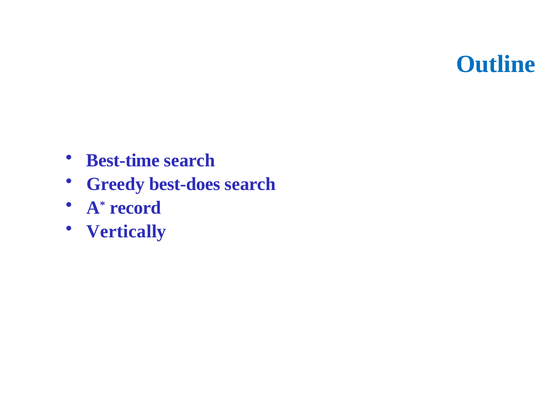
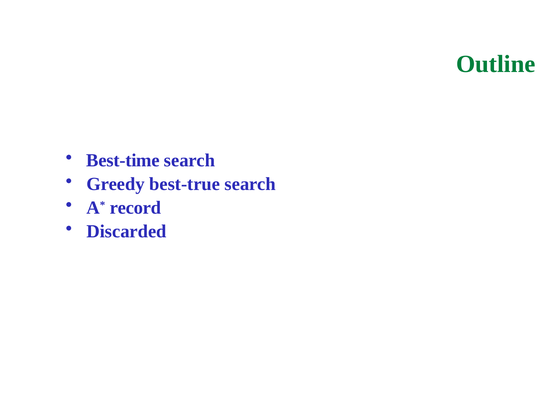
Outline colour: blue -> green (496, 64)
best-does: best-does -> best-true (185, 184)
Vertically: Vertically -> Discarded (127, 232)
